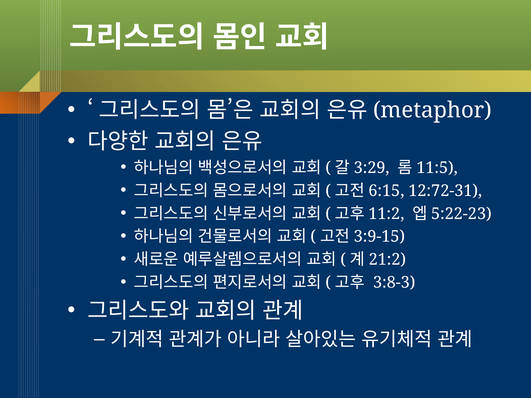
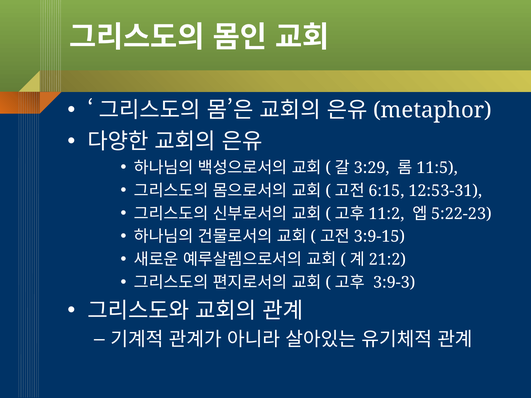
12:72-31: 12:72-31 -> 12:53-31 (445, 191)
3:8-3: 3:8-3 -> 3:9-3 (394, 283)
